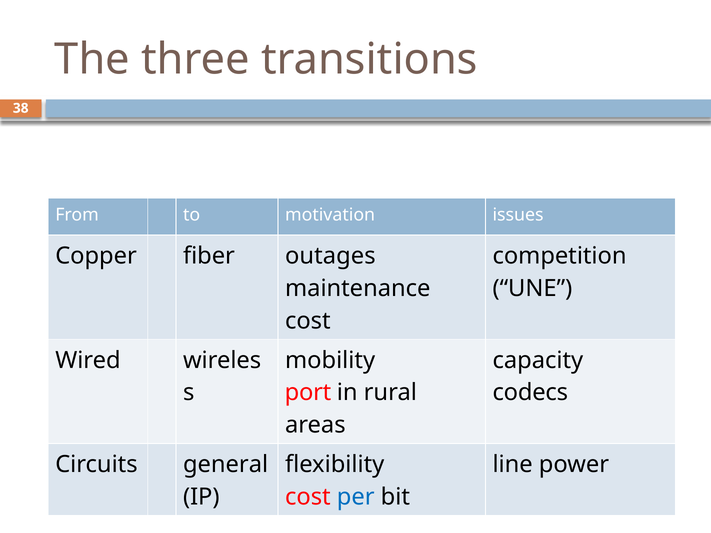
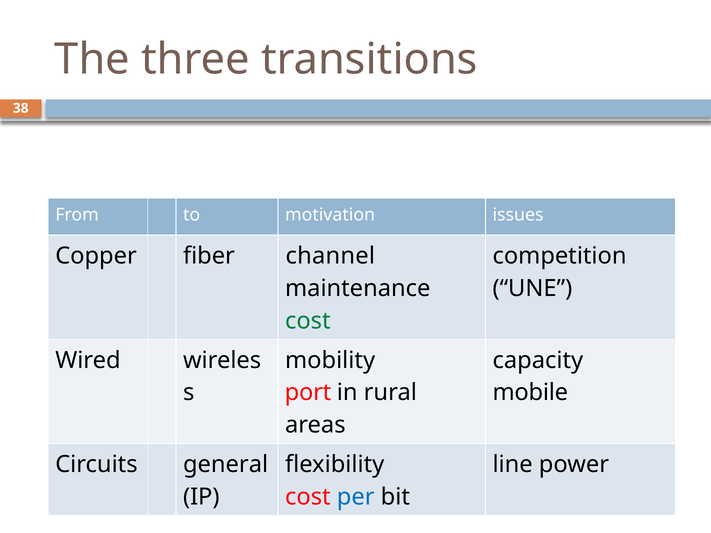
outages: outages -> channel (330, 256)
cost colour: black -> green (308, 321)
codecs: codecs -> mobile (530, 393)
